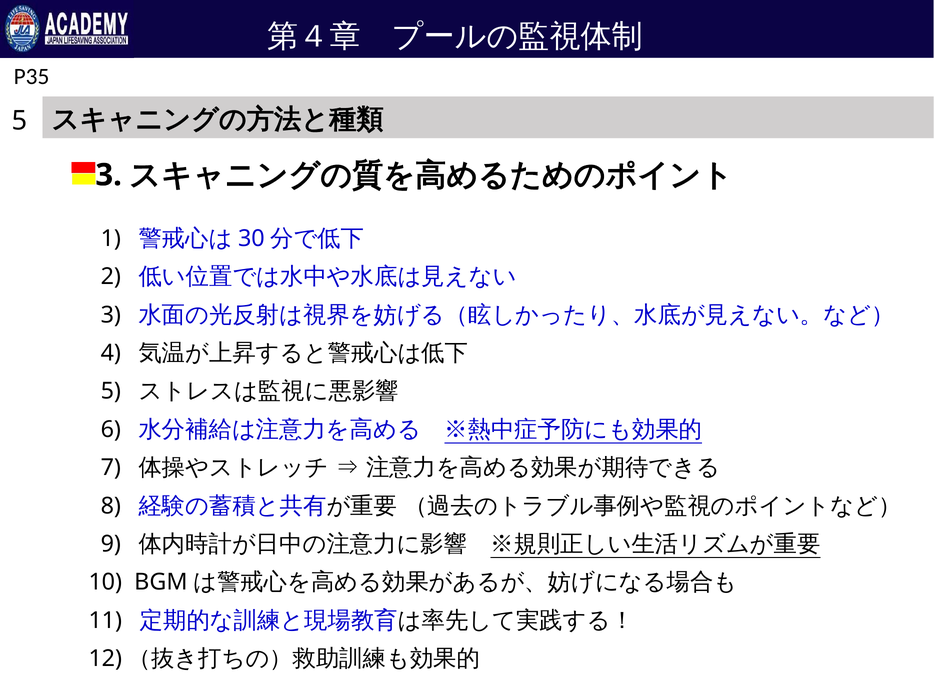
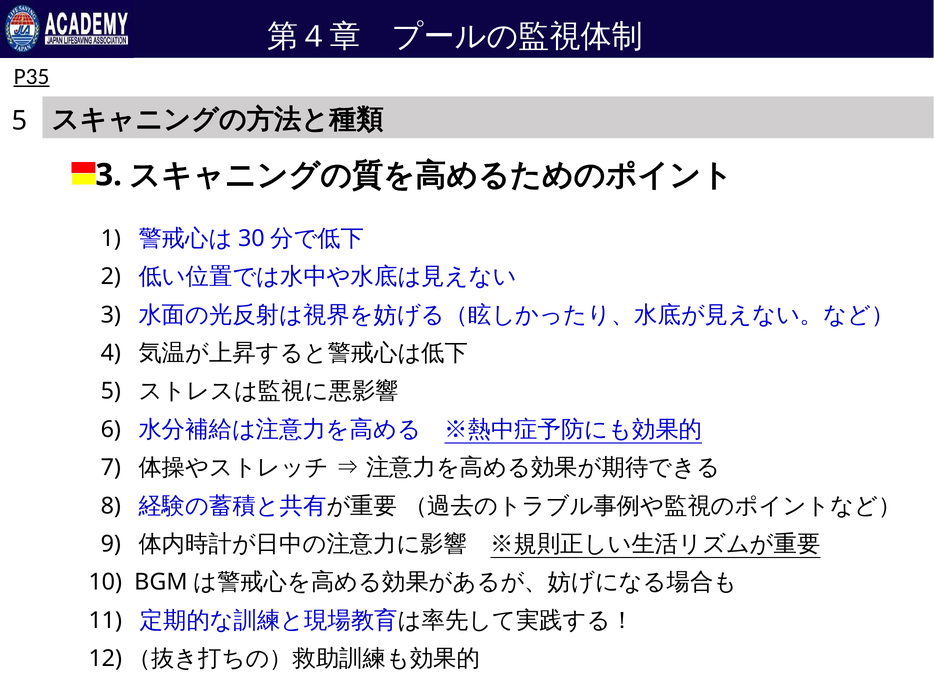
P35 underline: none -> present (32, 76)
